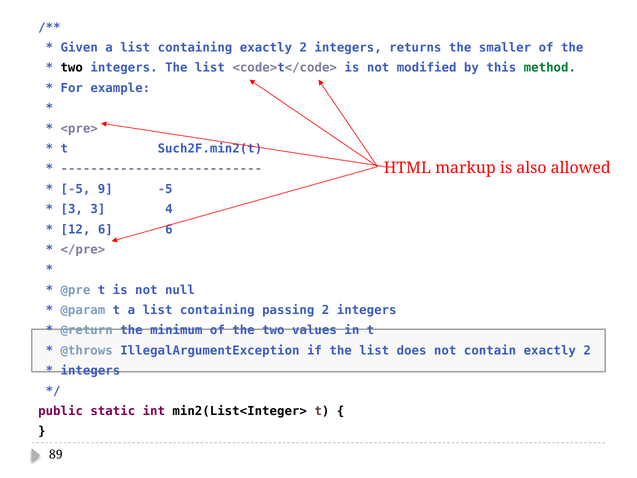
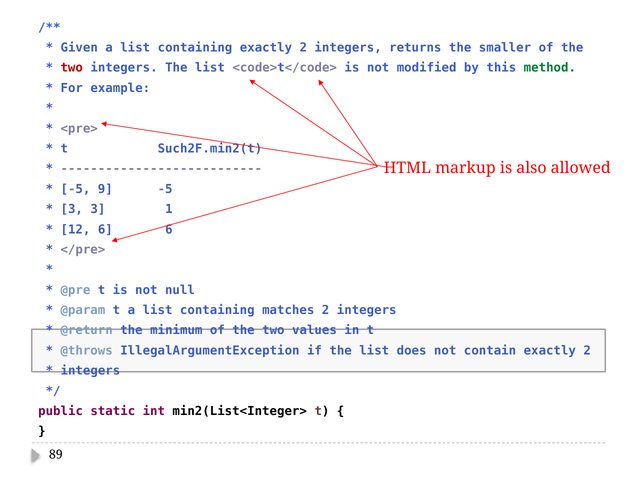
two colour: black -> red (72, 68)
4: 4 -> 1 (169, 209)
passing: passing -> matches (288, 310)
